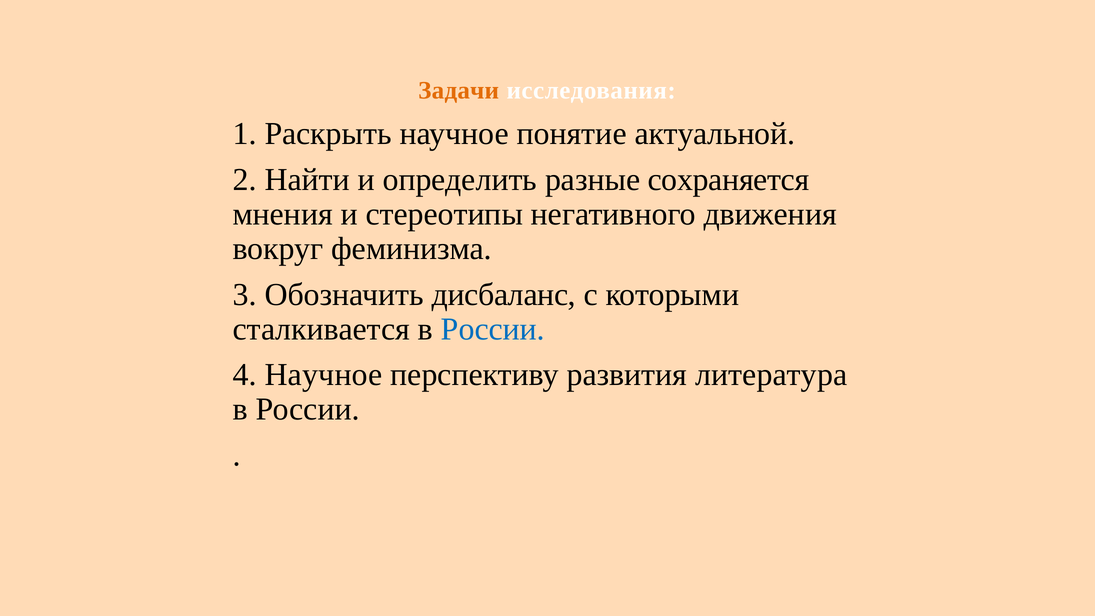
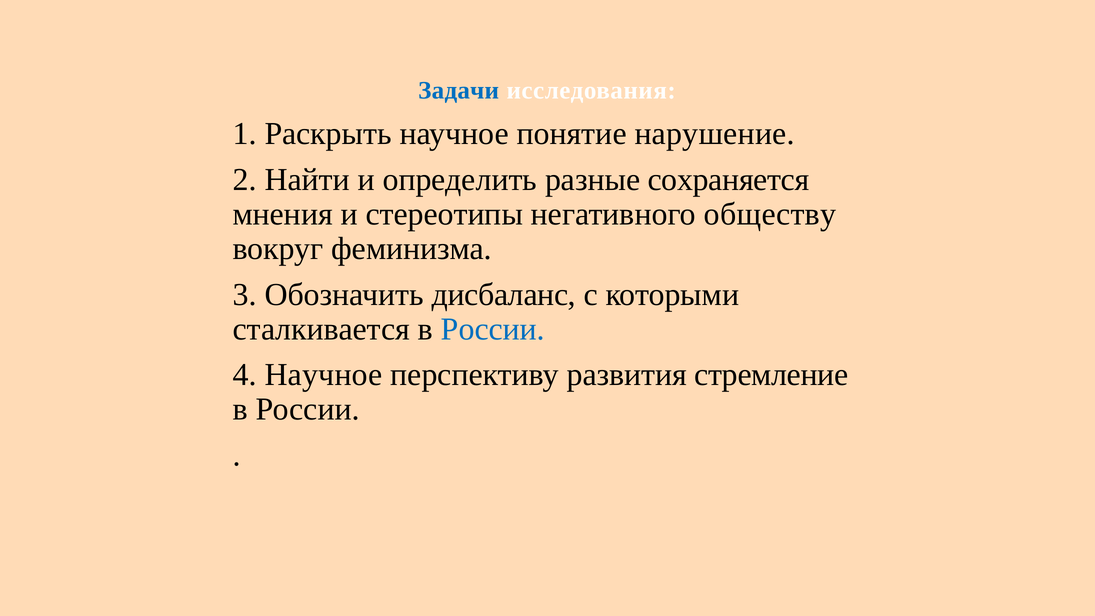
Задачи colour: orange -> blue (459, 90)
актуальной: актуальной -> нарушение (715, 134)
движения: движения -> обществу (770, 214)
литература: литература -> стремление (771, 375)
